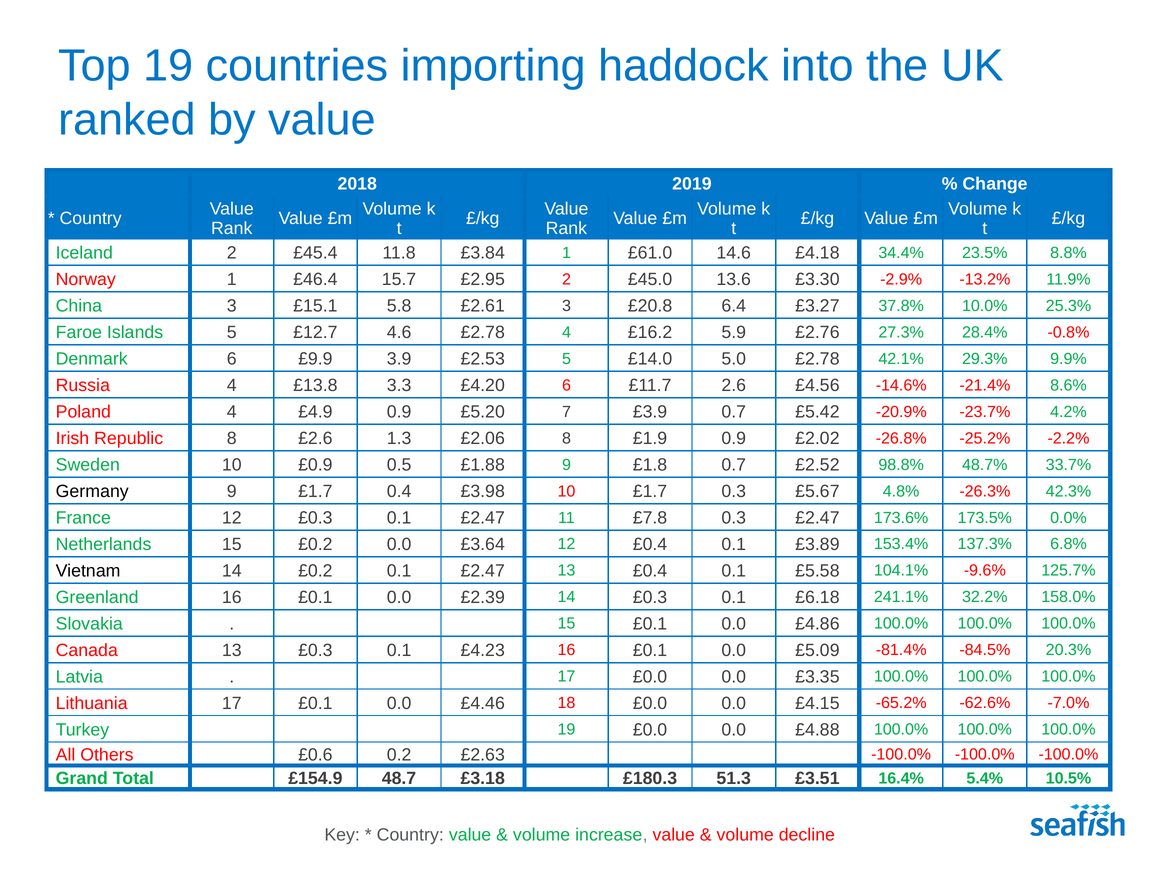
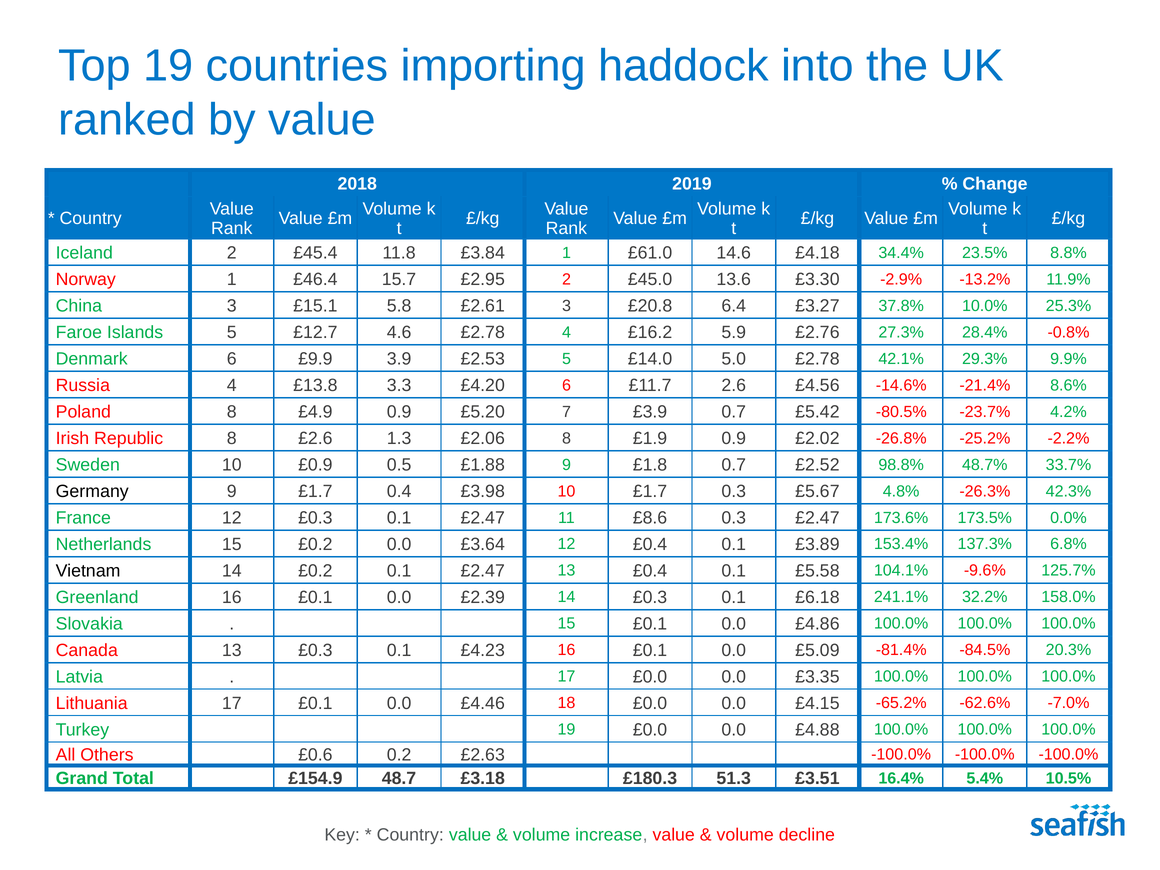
Poland 4: 4 -> 8 (232, 412)
-20.9%: -20.9% -> -80.5% (901, 412)
£7.8: £7.8 -> £8.6 (650, 518)
